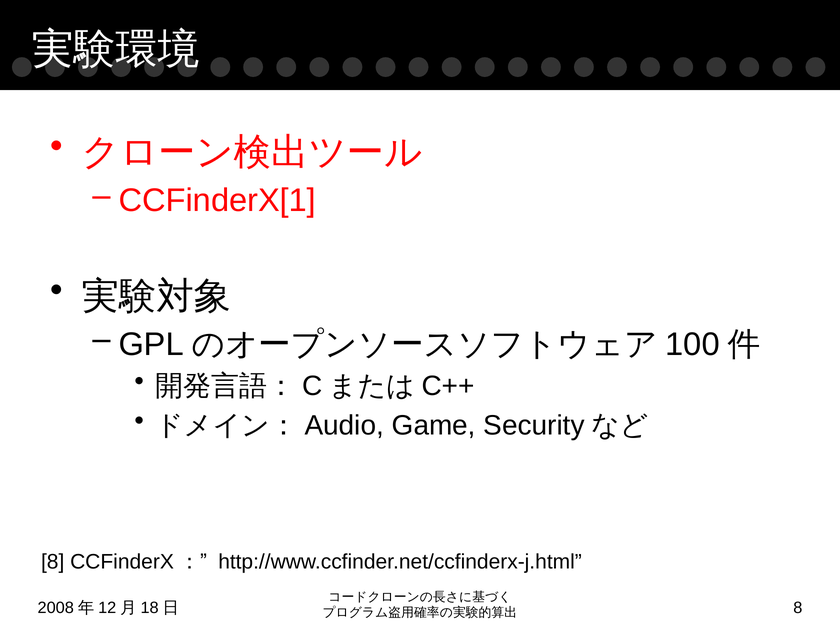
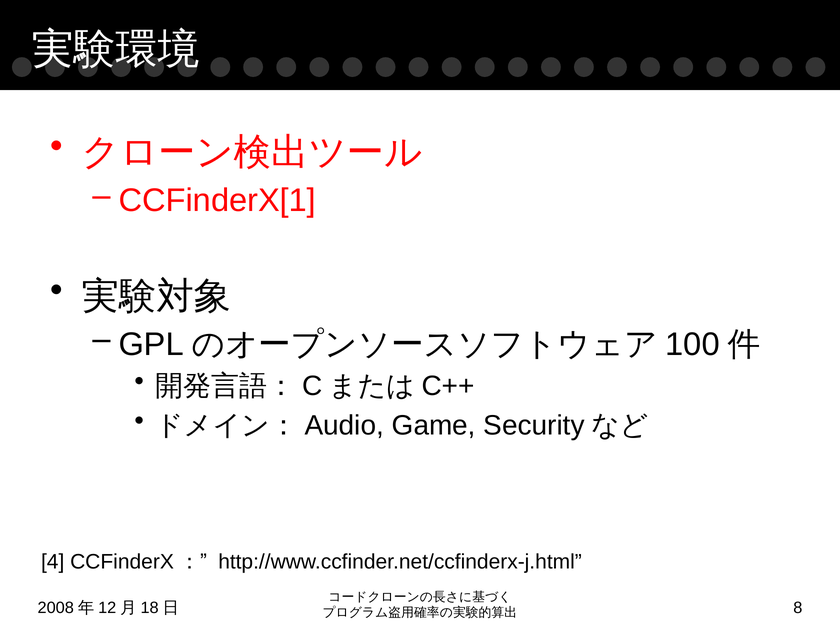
8: 8 -> 4 (53, 562)
